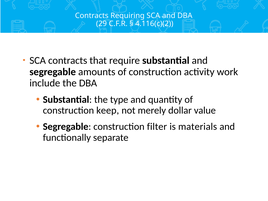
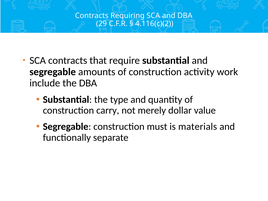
keep: keep -> carry (108, 110)
filter: filter -> must (157, 127)
